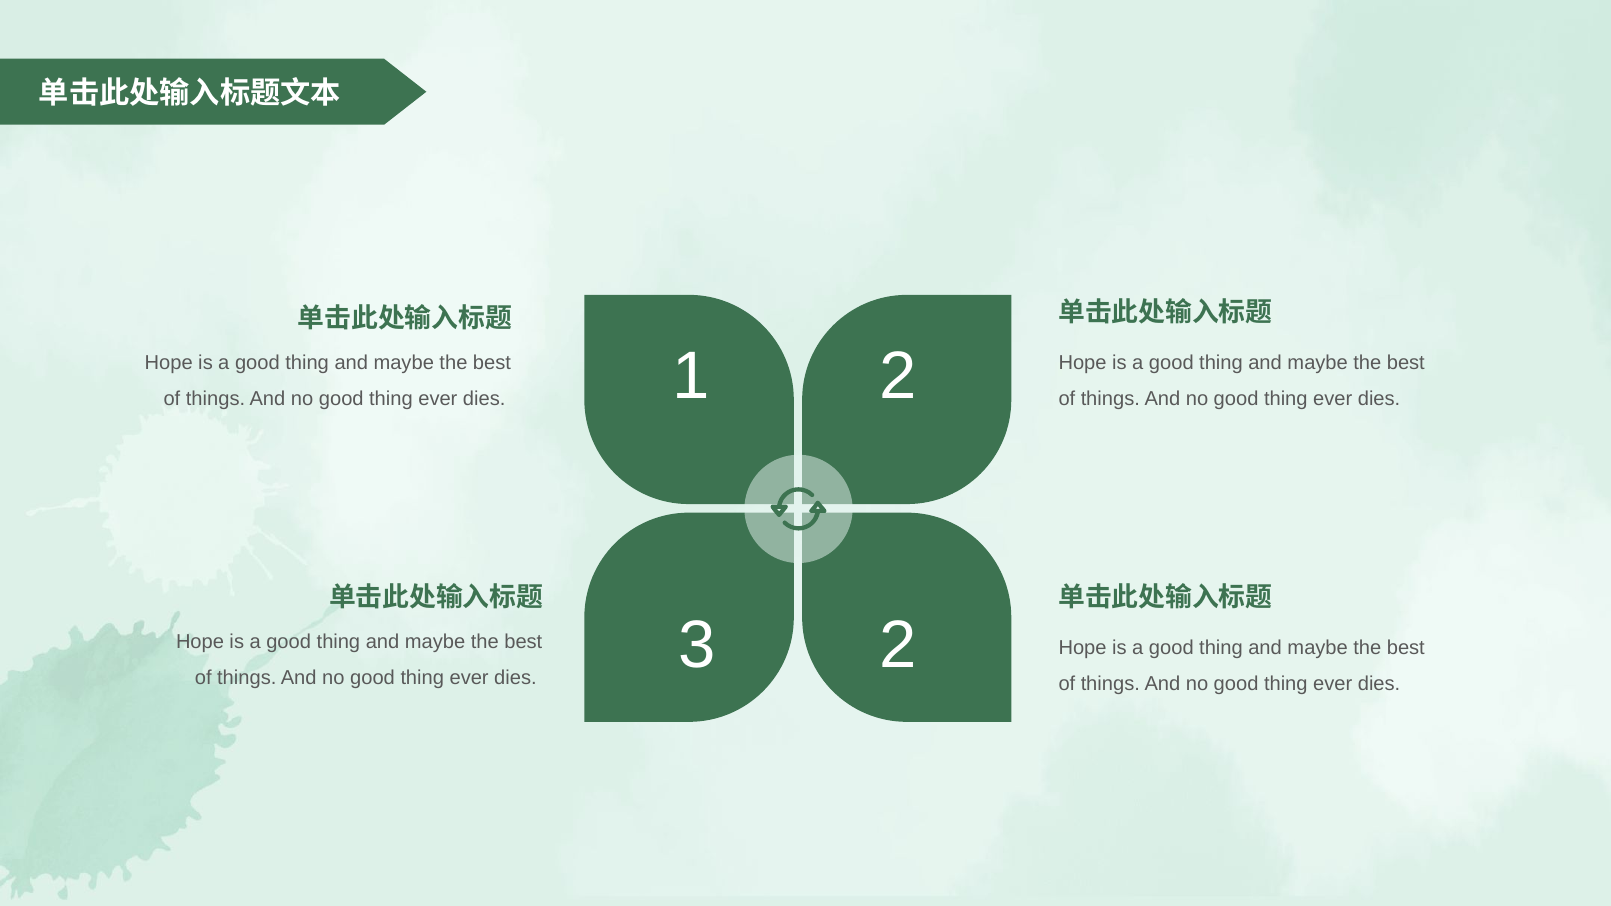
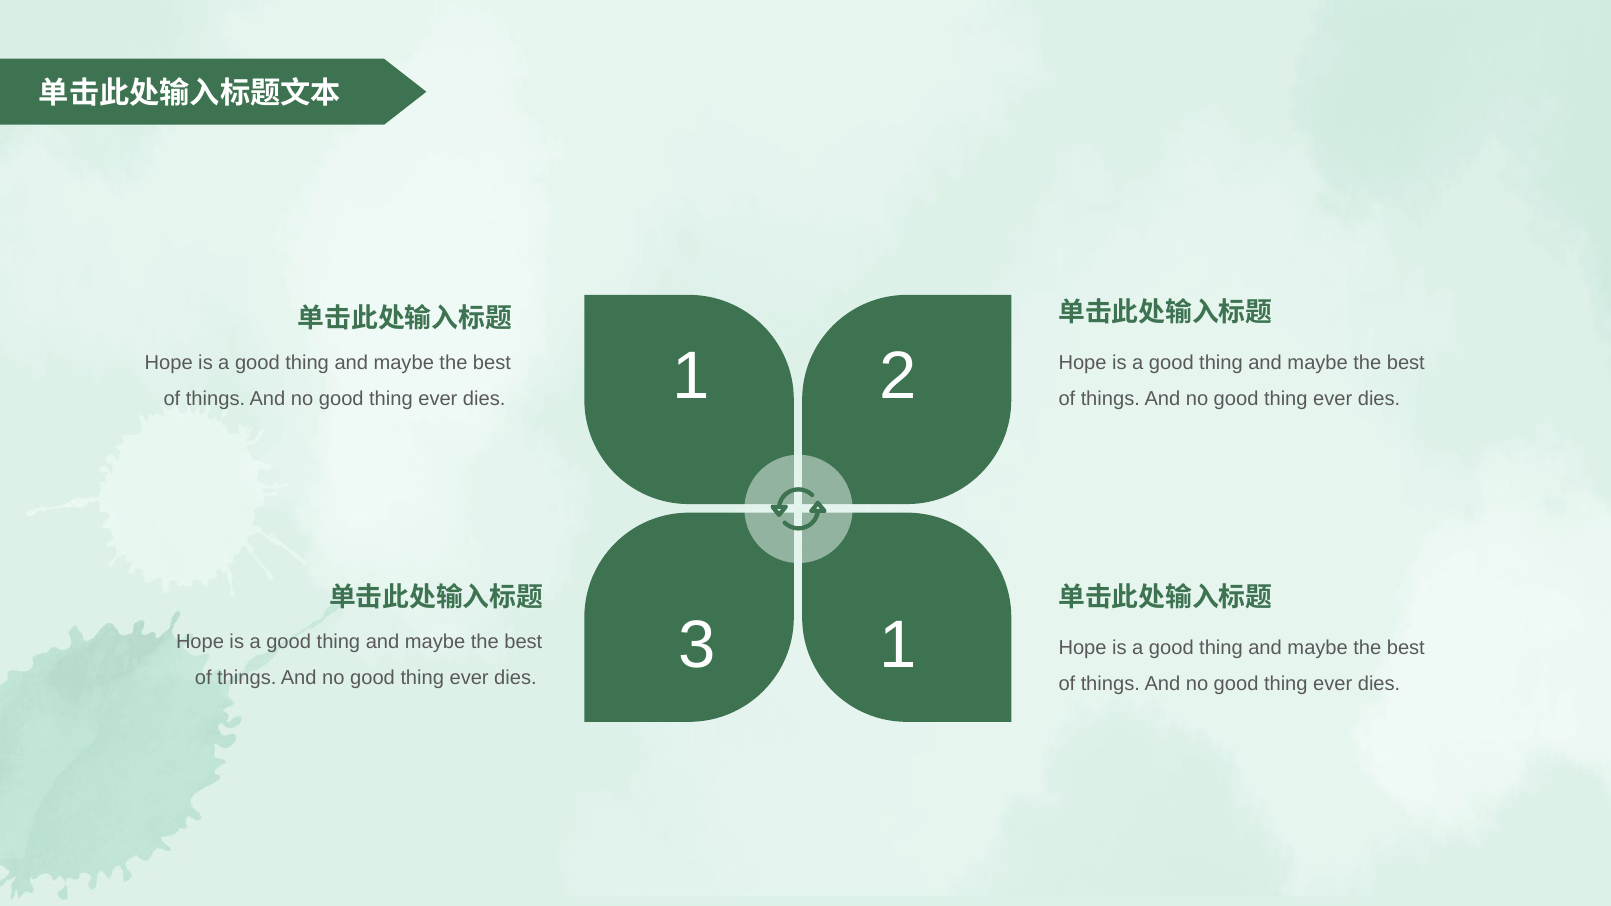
3 2: 2 -> 1 (898, 645)
